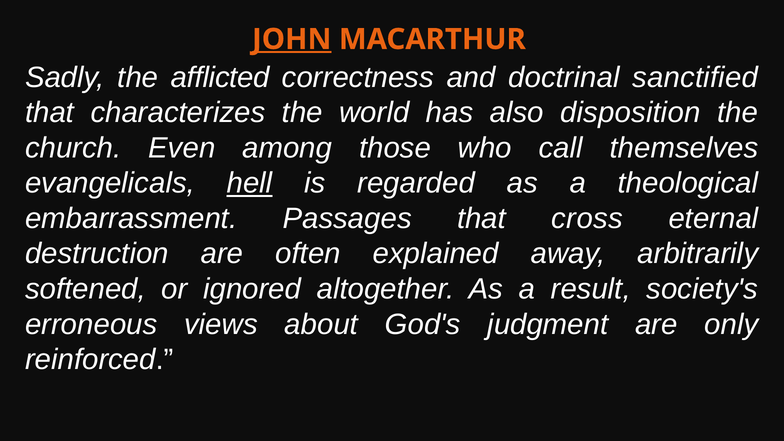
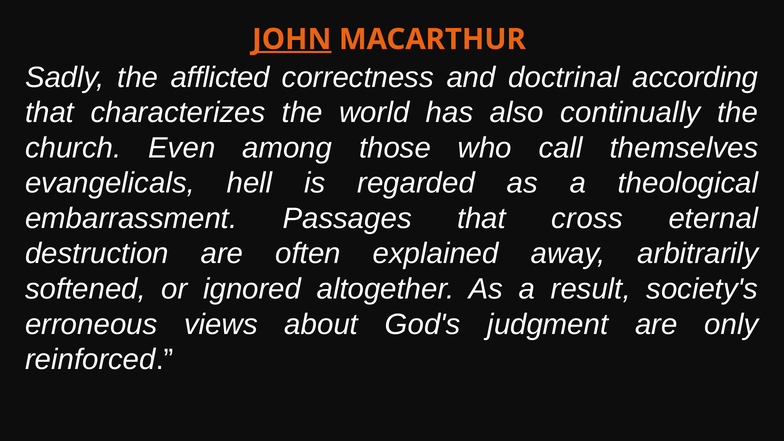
sanctified: sanctified -> according (695, 77)
disposition: disposition -> continually (630, 113)
hell underline: present -> none (250, 183)
